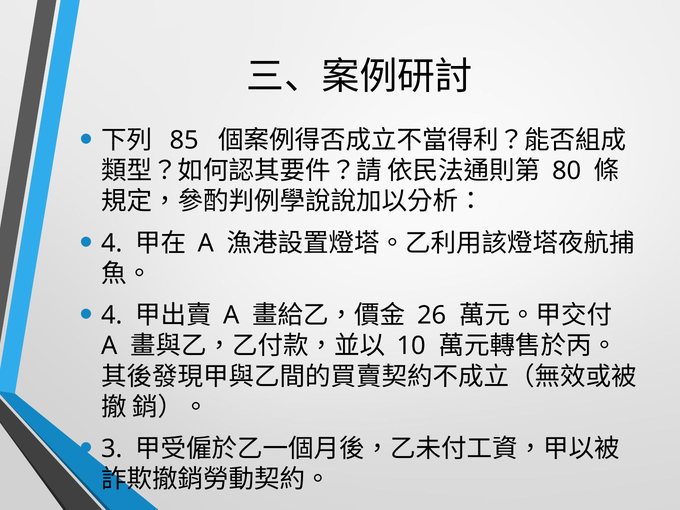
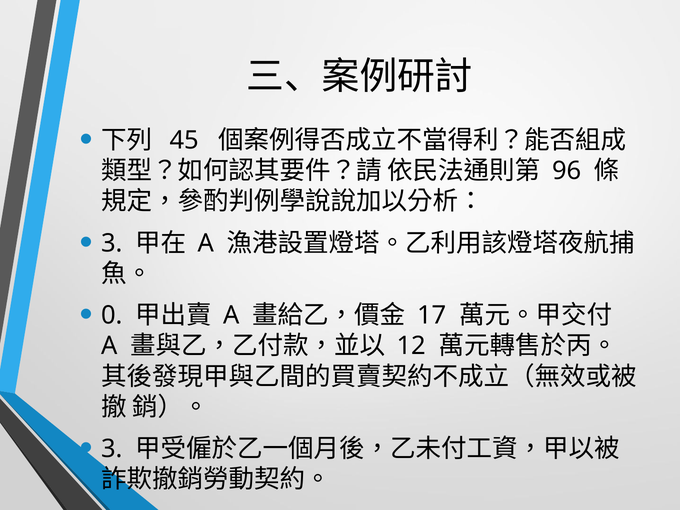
85: 85 -> 45 (184, 140)
80: 80 -> 96 (567, 171)
4: 4 -> 3 (112, 243)
4: 4 -> 0 (112, 315)
26: 26 -> 17 (432, 315)
10: 10 -> 12 (411, 346)
